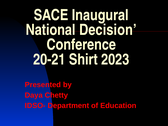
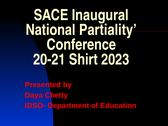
Decision: Decision -> Partiality (108, 30)
